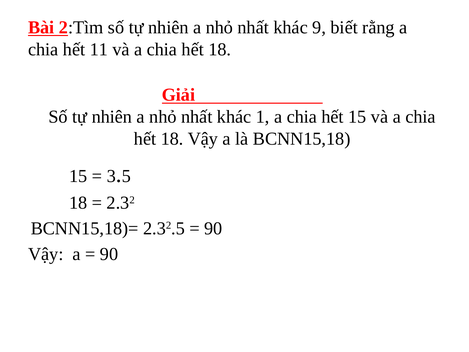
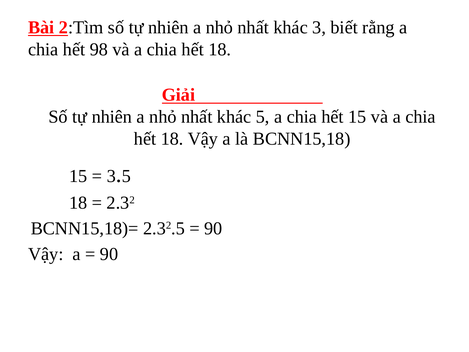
khác 9: 9 -> 3 (319, 27)
11: 11 -> 98 (99, 49)
khác 1: 1 -> 5 (263, 117)
